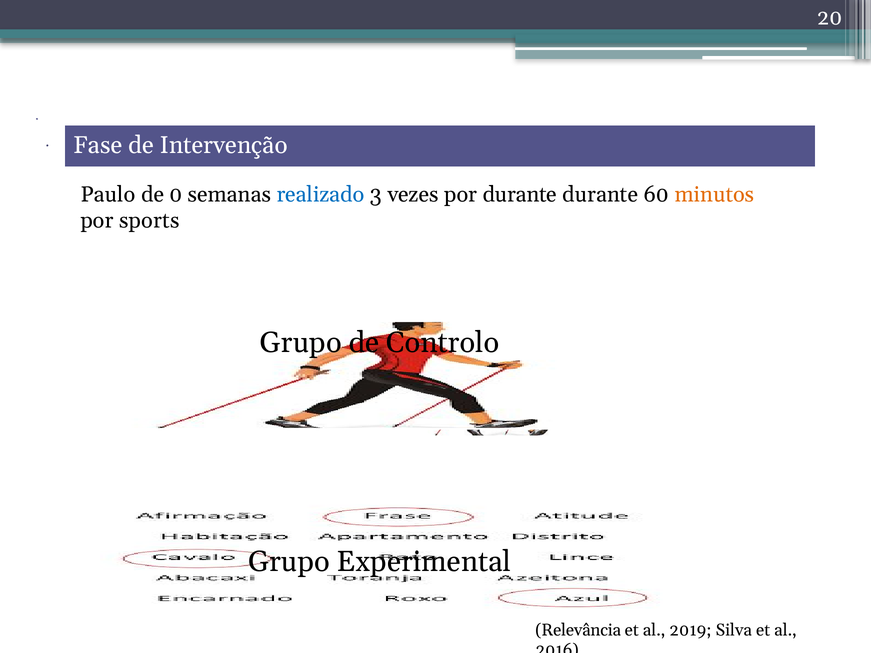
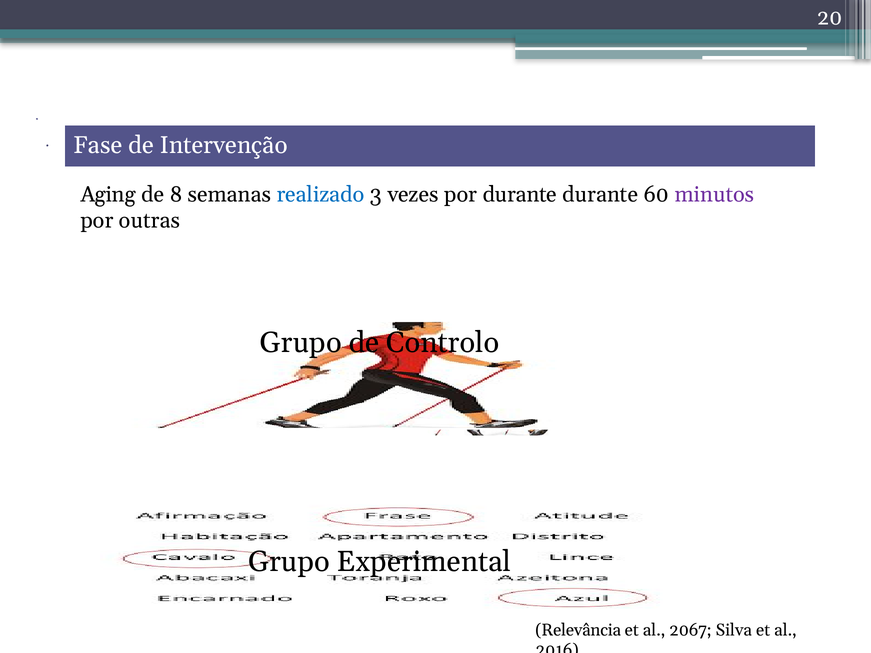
Paulo: Paulo -> Aging (108, 195)
0: 0 -> 8 (176, 195)
minutos colour: orange -> purple (715, 195)
sports: sports -> outras (149, 221)
2019: 2019 -> 2067 (691, 630)
